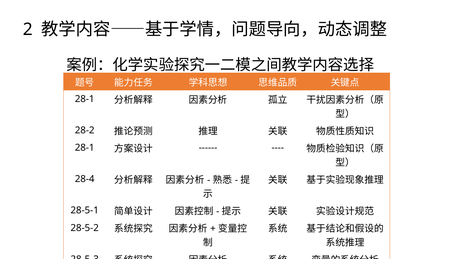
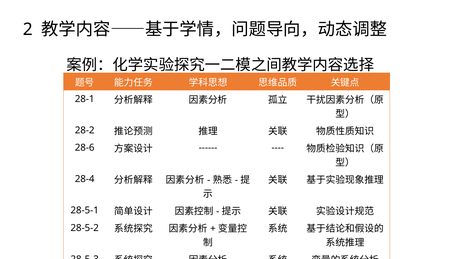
28-1: 28-1 -> 28-6 (85, 148)
